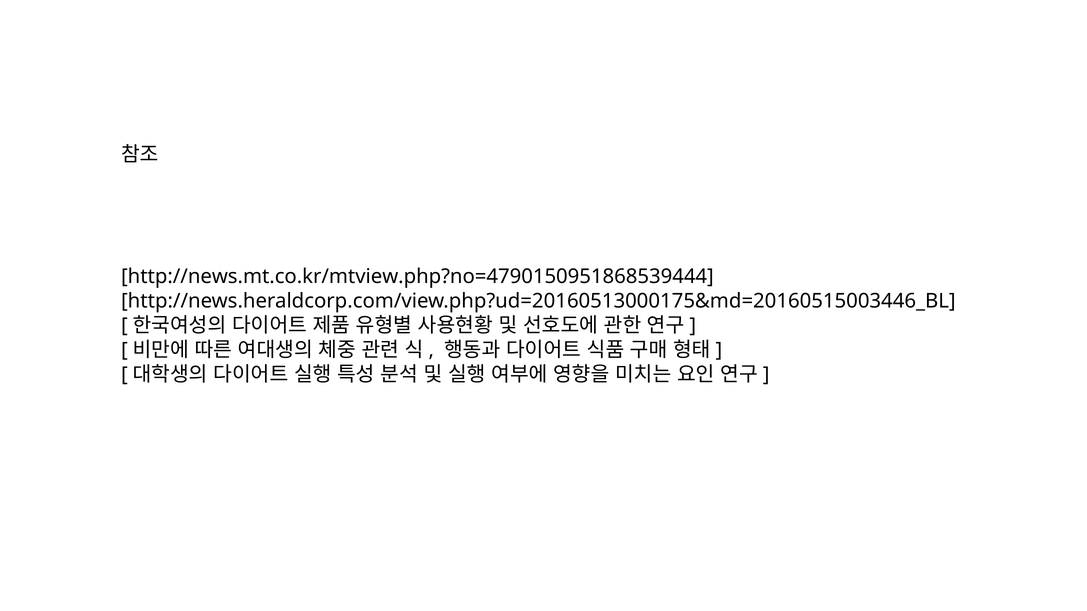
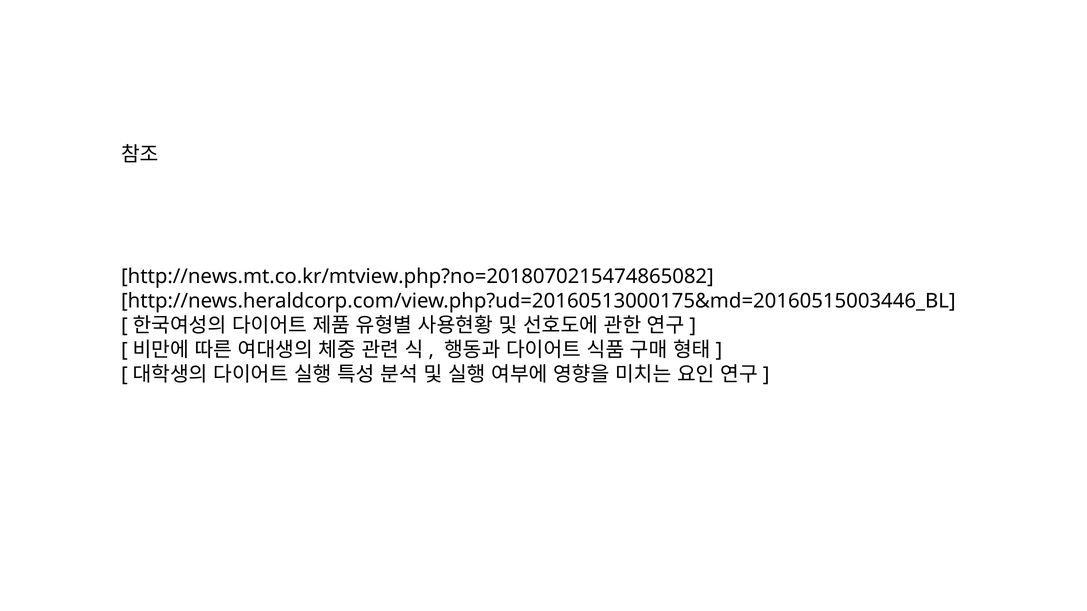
http://news.mt.co.kr/mtview.php?no=4790150951868539444: http://news.mt.co.kr/mtview.php?no=4790150951868539444 -> http://news.mt.co.kr/mtview.php?no=2018070215474865082 (417, 277)
